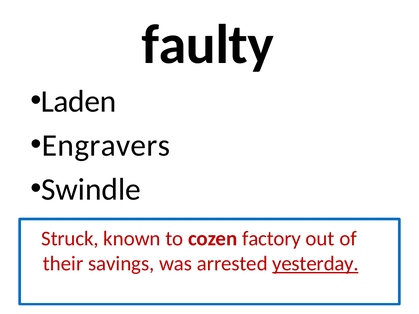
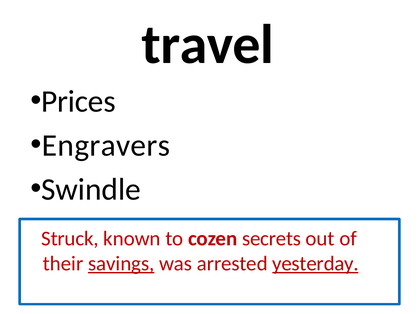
faulty: faulty -> travel (208, 45)
Laden: Laden -> Prices (78, 102)
factory: factory -> secrets (272, 239)
savings underline: none -> present (121, 264)
